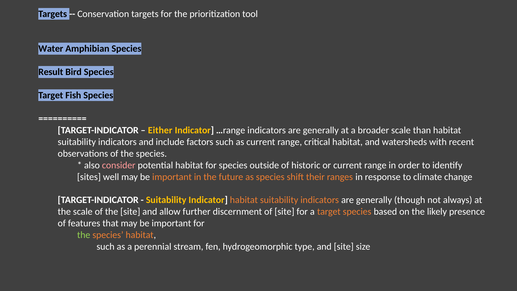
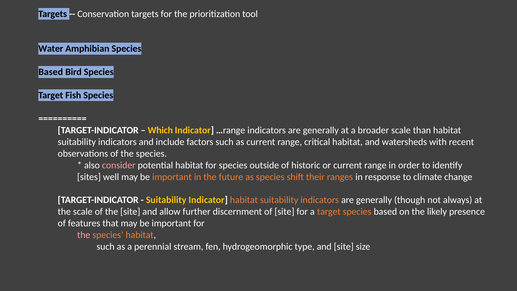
Result: Result -> Based (51, 72)
Either: Either -> Which (160, 130)
the colour: light green -> pink (84, 235)
